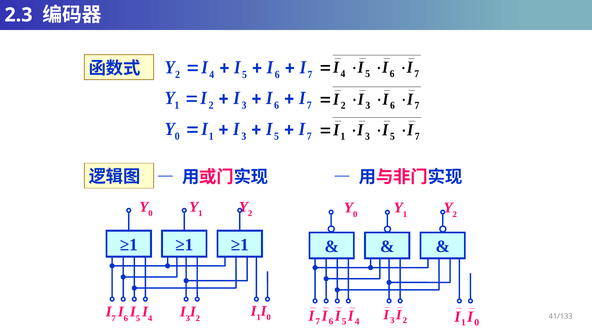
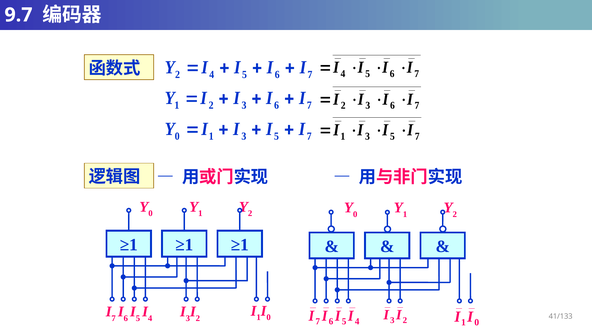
2.3: 2.3 -> 9.7 (18, 15)
